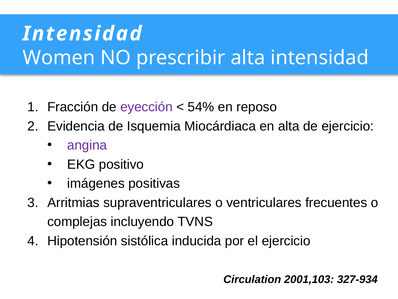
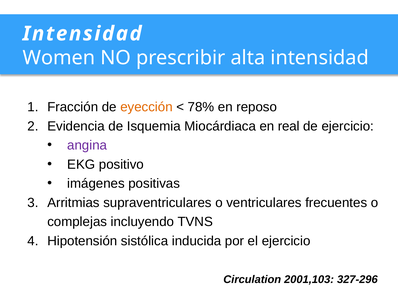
eyección colour: purple -> orange (146, 107)
54%: 54% -> 78% (201, 107)
en alta: alta -> real (289, 126)
327-934: 327-934 -> 327-296 (357, 279)
